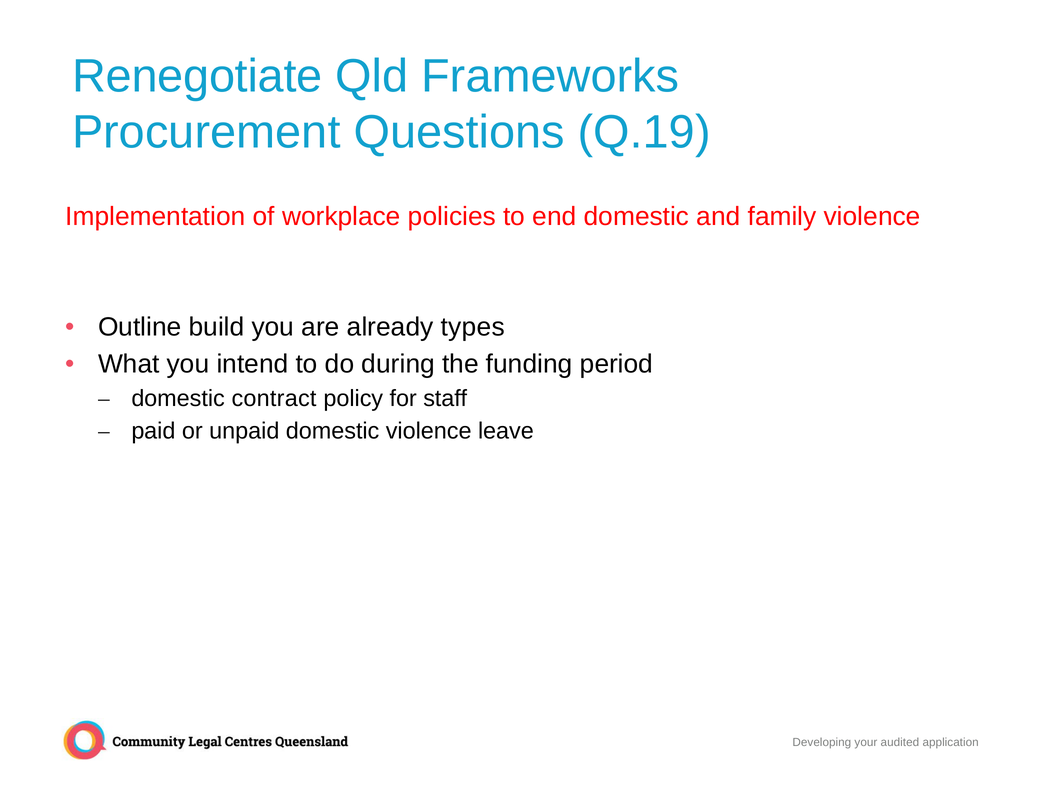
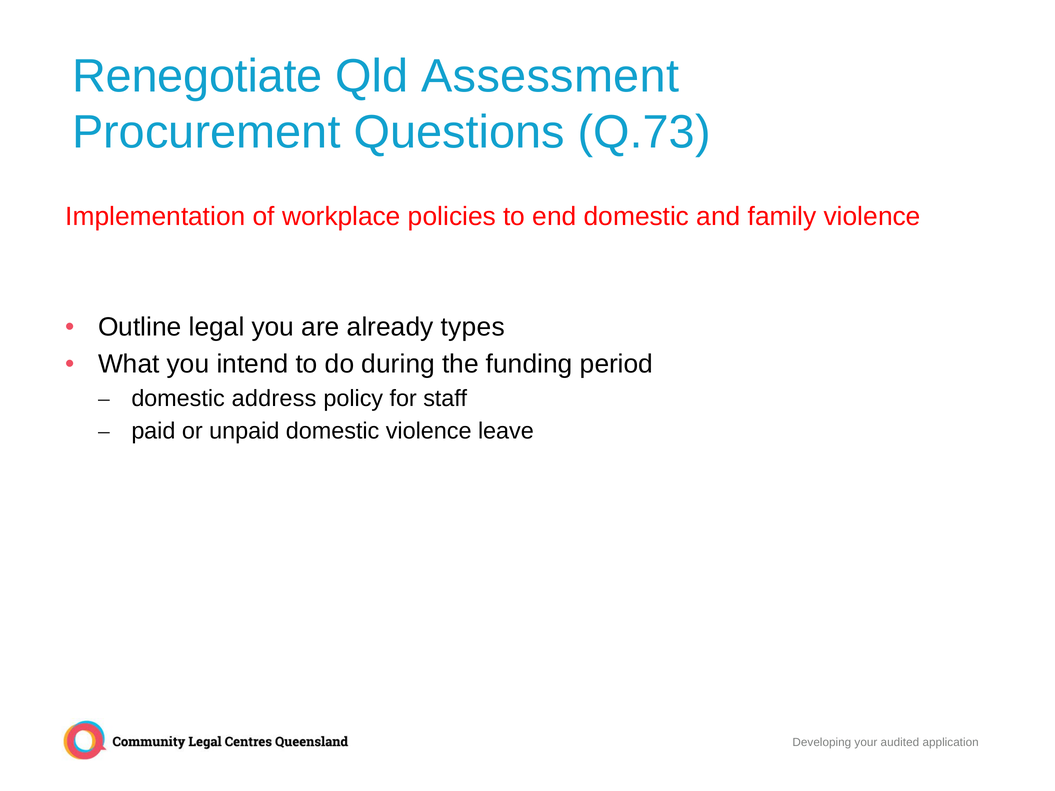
Frameworks: Frameworks -> Assessment (550, 76)
Q.19: Q.19 -> Q.73 (644, 133)
build: build -> legal (217, 327)
contract: contract -> address (274, 398)
